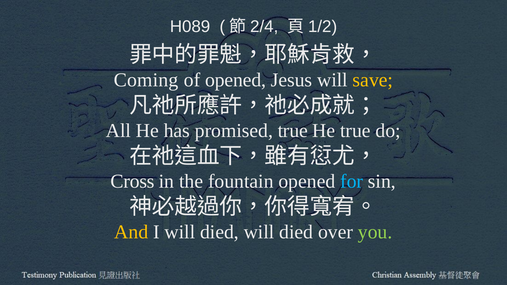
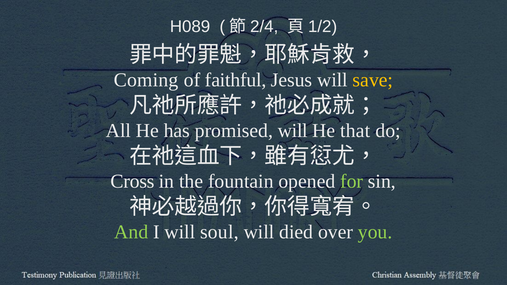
of opened: opened -> faithful (236, 80)
promised true: true -> will (293, 131)
He true: true -> that (355, 131)
for colour: light blue -> light green (352, 181)
And colour: yellow -> light green (131, 232)
I will died: died -> soul (219, 232)
